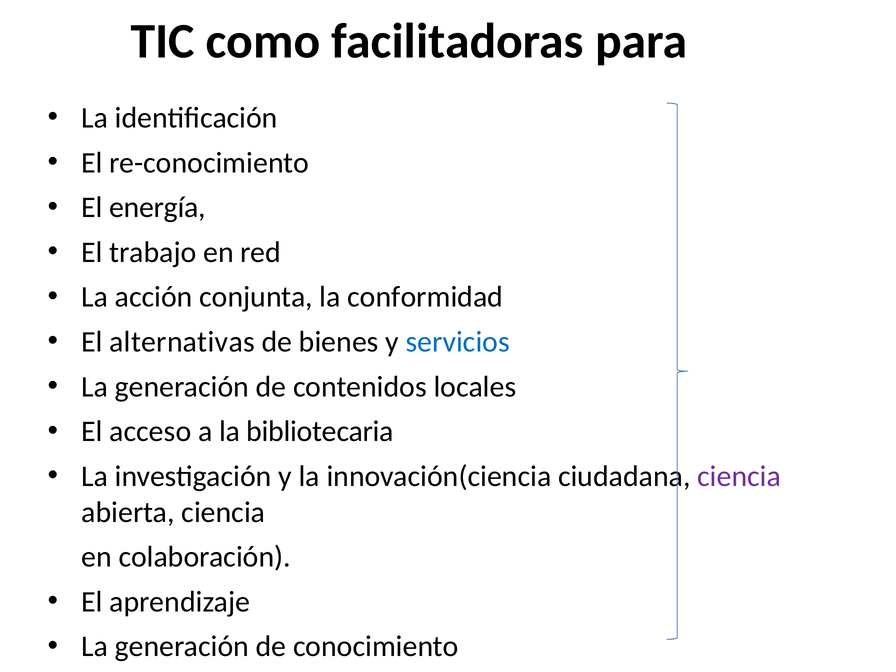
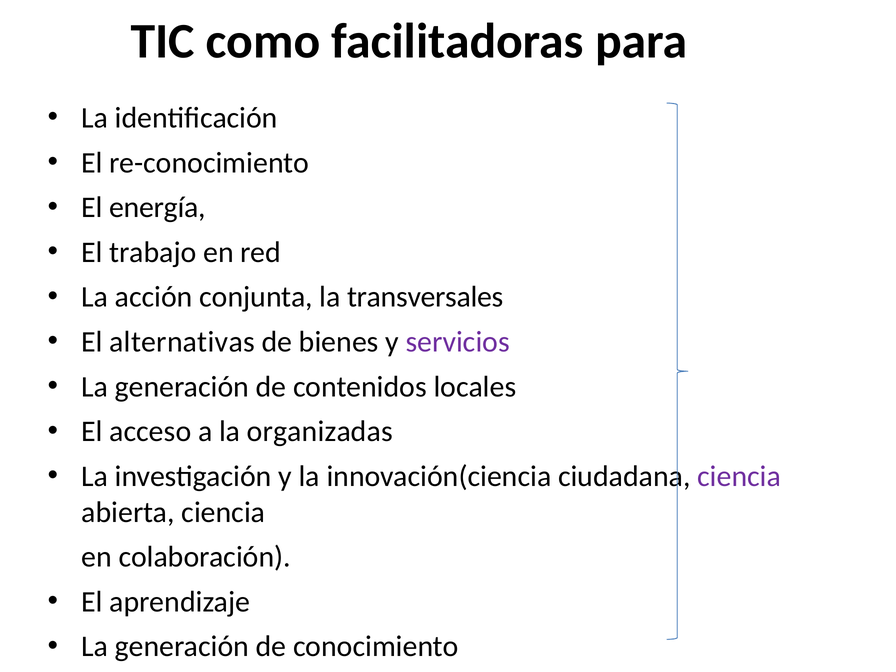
conformidad: conformidad -> transversales (425, 297)
servicios colour: blue -> purple (458, 342)
bibliotecaria: bibliotecaria -> organizadas (320, 432)
